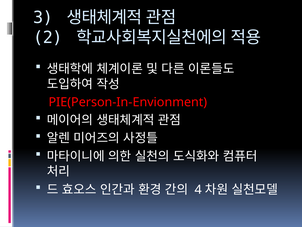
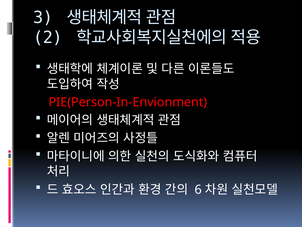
4: 4 -> 6 (198, 189)
